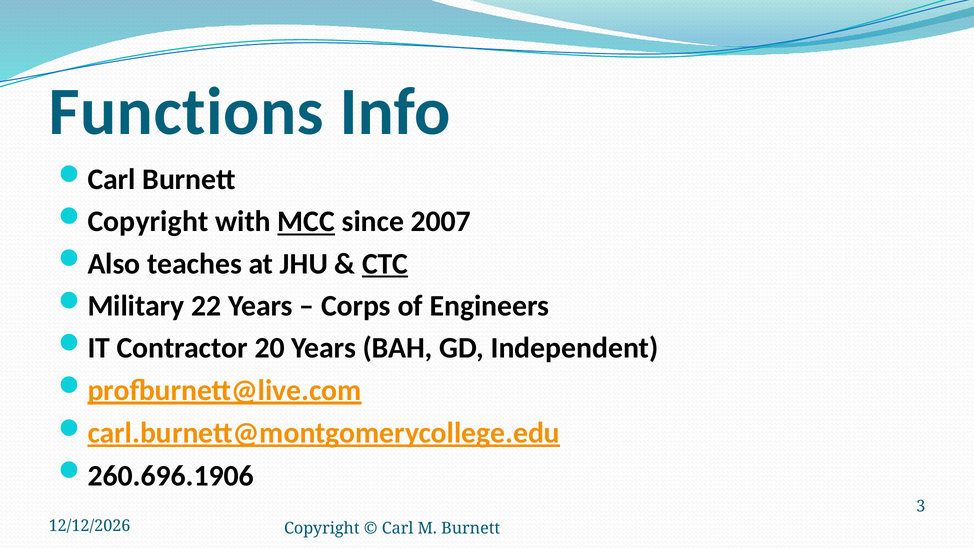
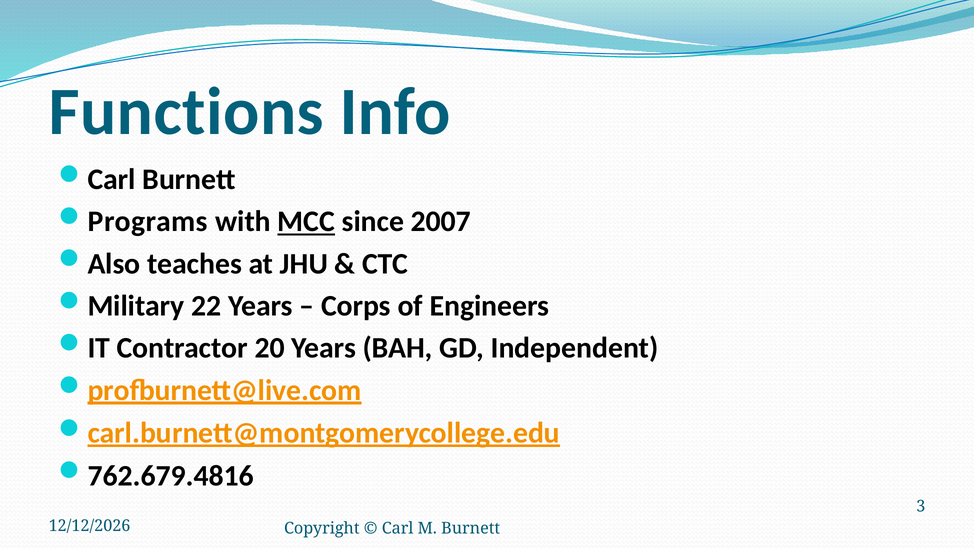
Copyright: Copyright -> Programs (148, 222)
CTC underline: present -> none (385, 264)
260.696.1906: 260.696.1906 -> 762.679.4816 (171, 476)
